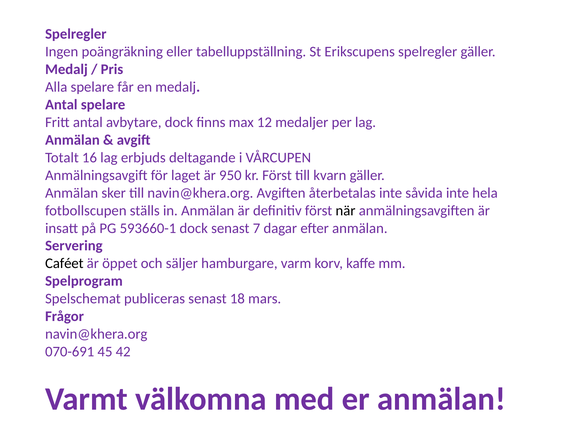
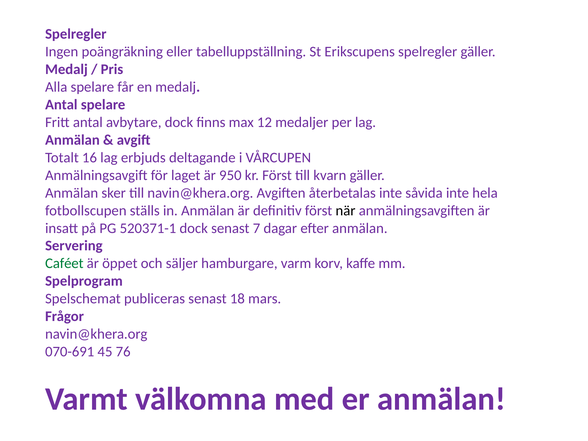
593660-1: 593660-1 -> 520371-1 (148, 228)
Caféet colour: black -> green (64, 263)
42: 42 -> 76 (123, 352)
